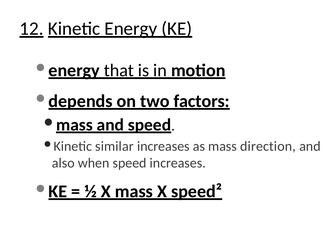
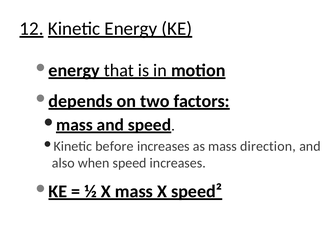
similar: similar -> before (114, 147)
